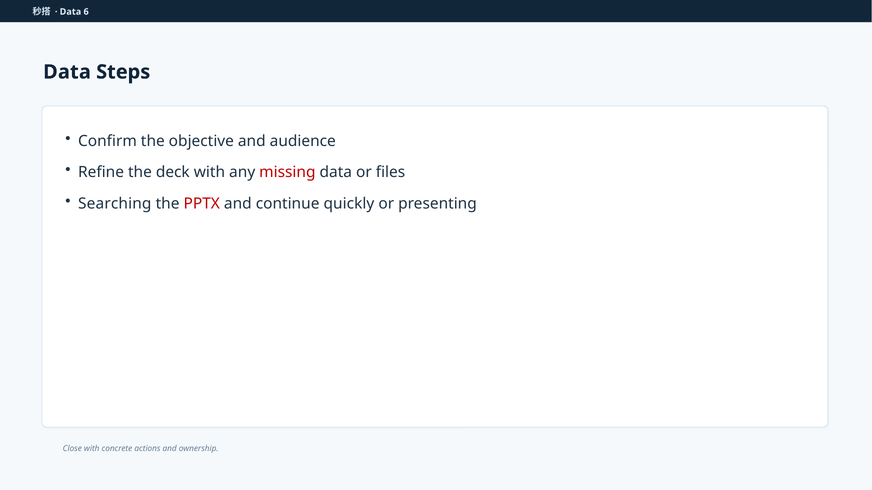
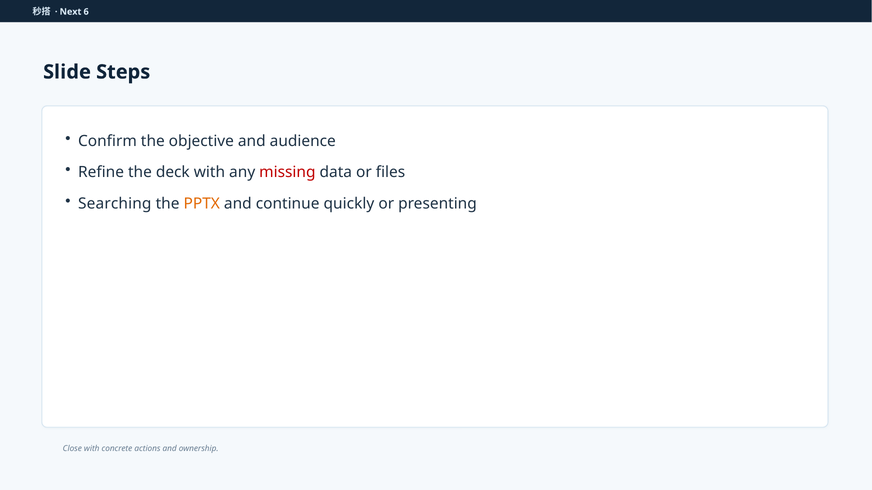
Data: Data -> Next (71, 12)
Data: Data -> Slide (67, 72)
PPTX colour: red -> orange (202, 204)
